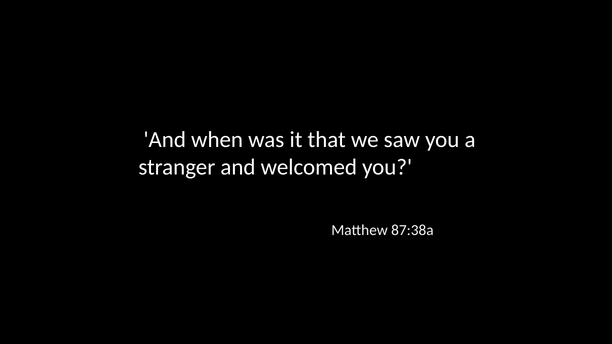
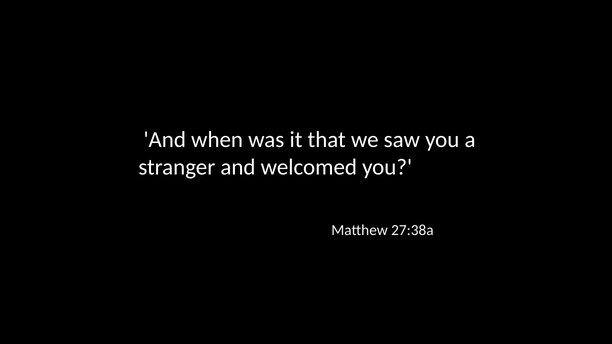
87:38a: 87:38a -> 27:38a (412, 231)
